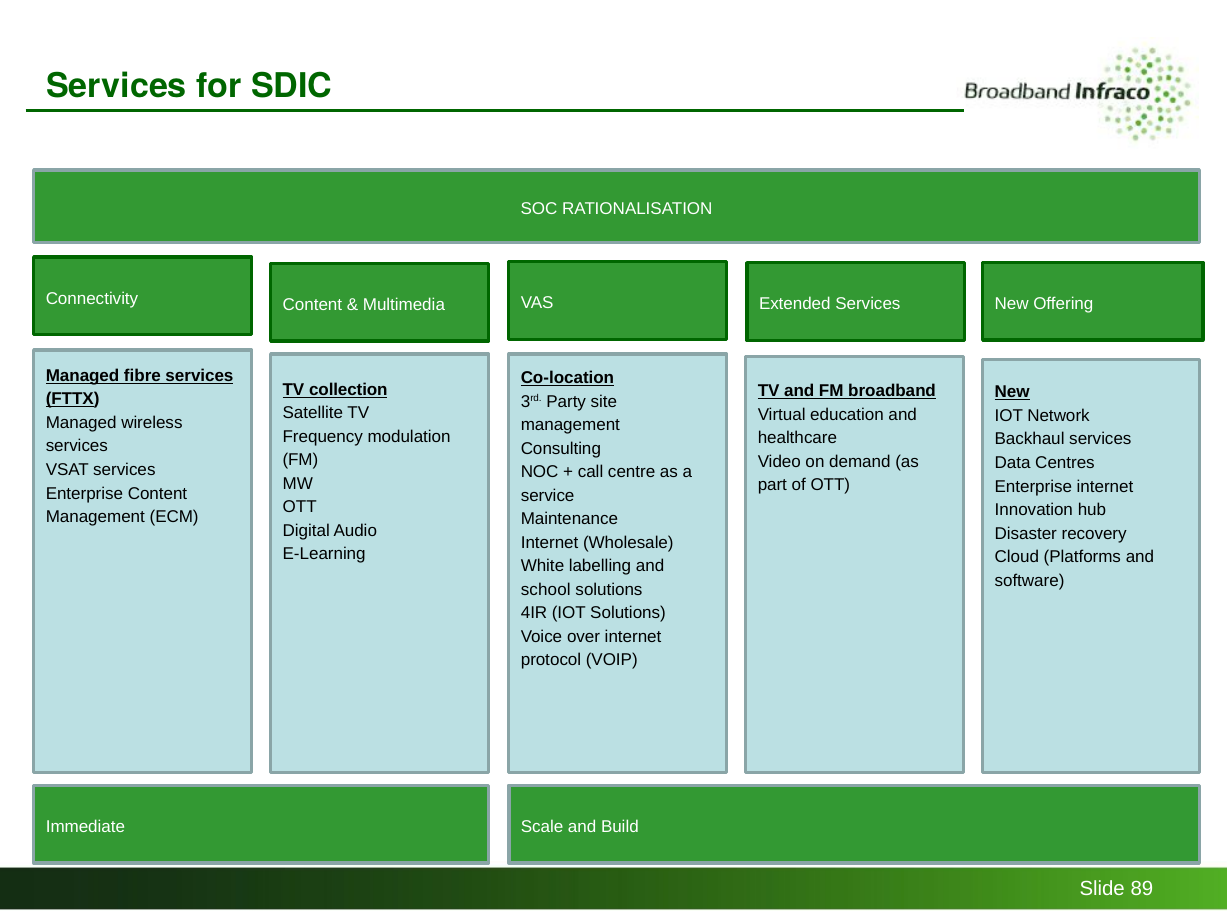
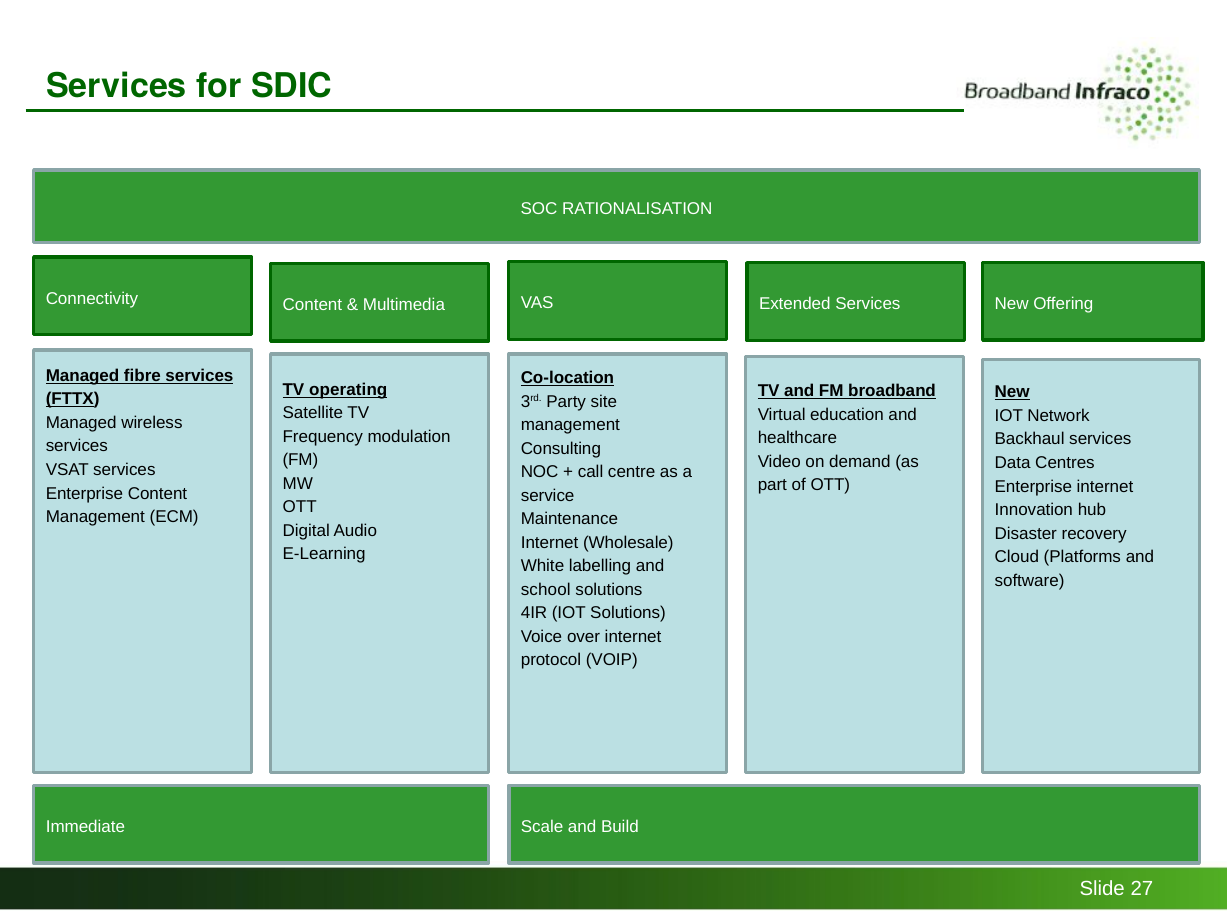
collection: collection -> operating (348, 390)
89: 89 -> 27 (1142, 889)
